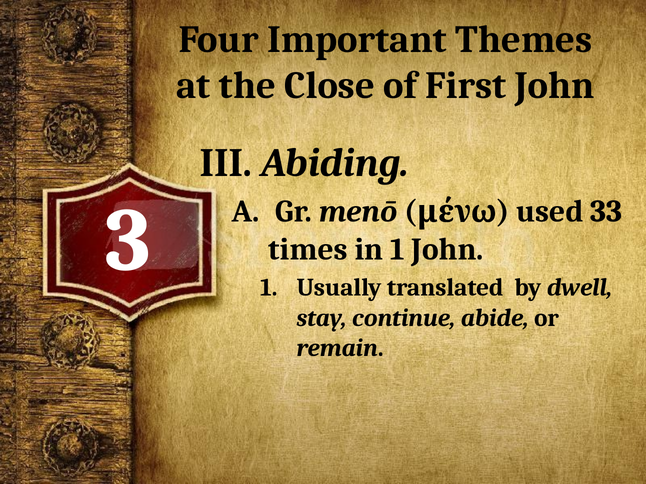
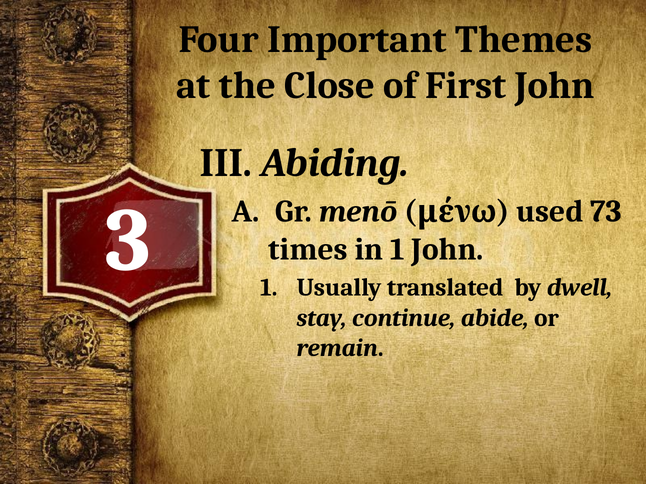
33: 33 -> 73 (606, 212)
